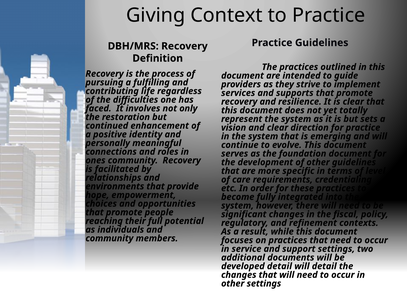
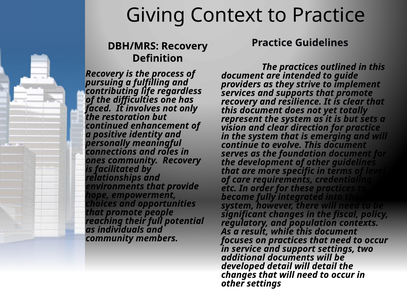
refinement: refinement -> population (313, 223)
